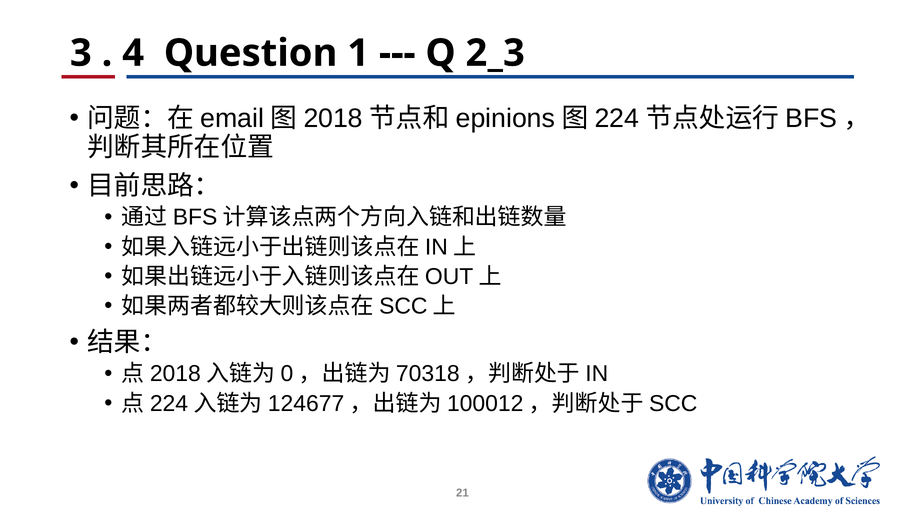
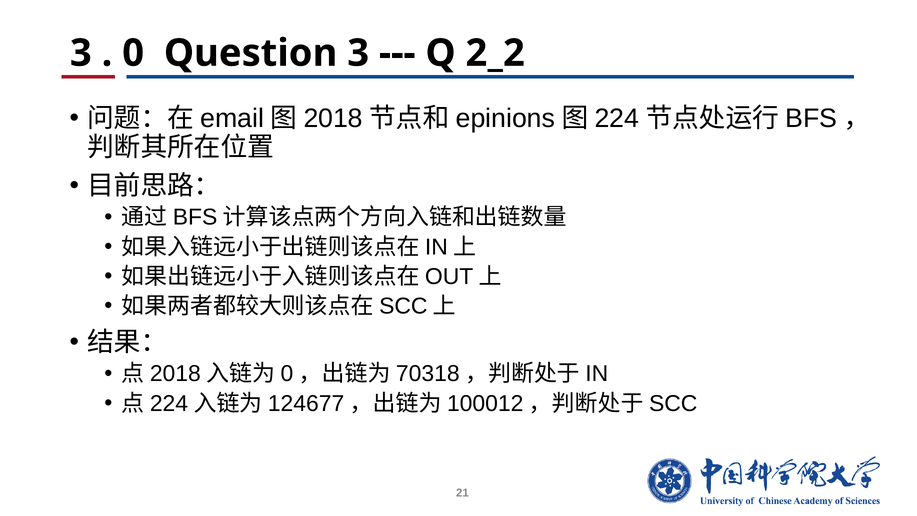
4: 4 -> 0 (133, 53)
Question 1: 1 -> 3 (358, 53)
2_3: 2_3 -> 2_2 (495, 53)
